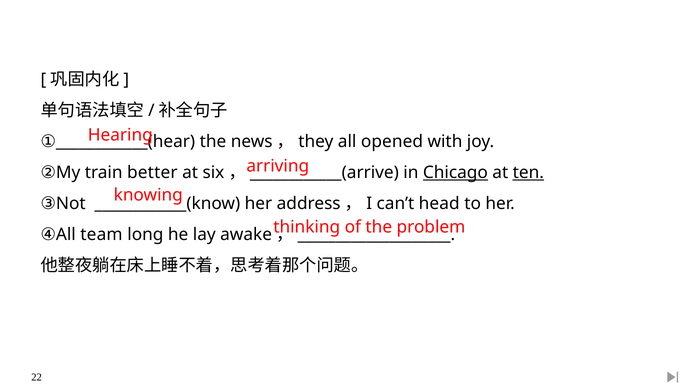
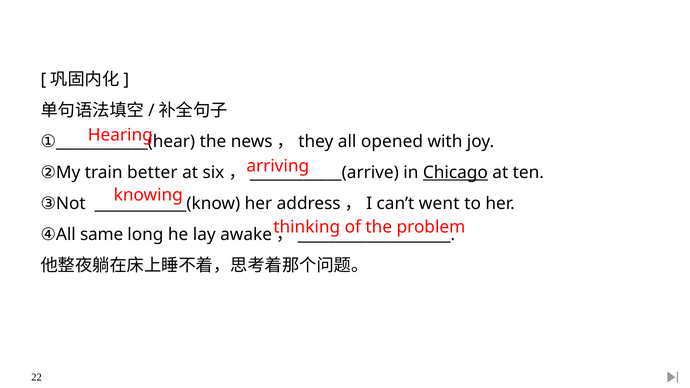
ten underline: present -> none (528, 173)
head: head -> went (439, 204)
team: team -> same (102, 235)
